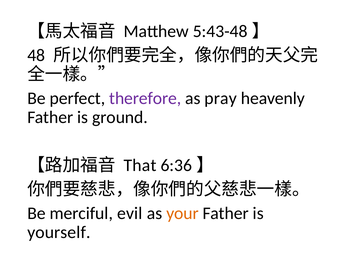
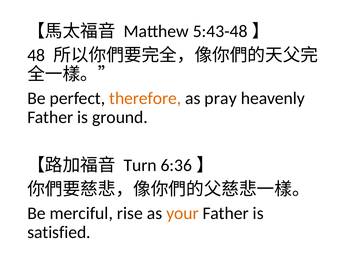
therefore colour: purple -> orange (145, 98)
That: That -> Turn (140, 165)
evil: evil -> rise (130, 213)
yourself: yourself -> satisfied (59, 232)
